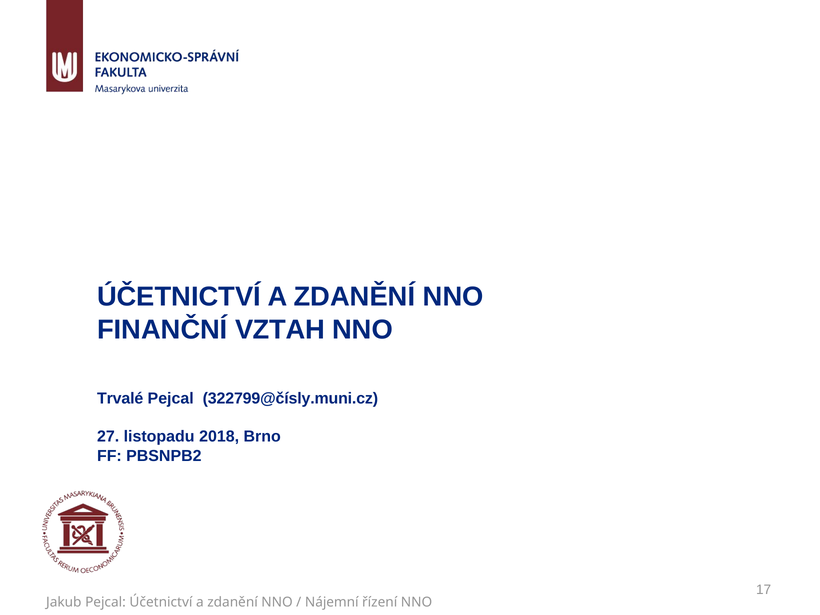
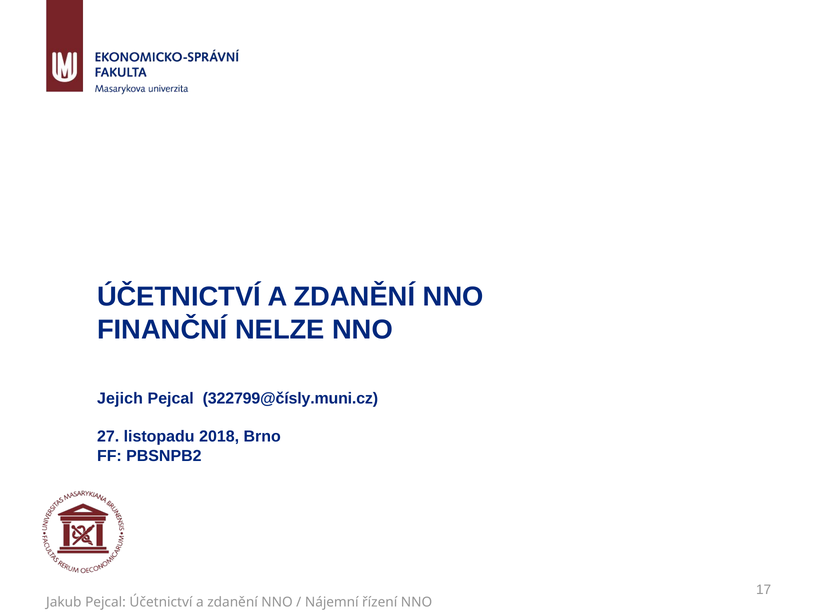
VZTAH: VZTAH -> NELZE (280, 330)
Trvalé: Trvalé -> Jejich (120, 398)
